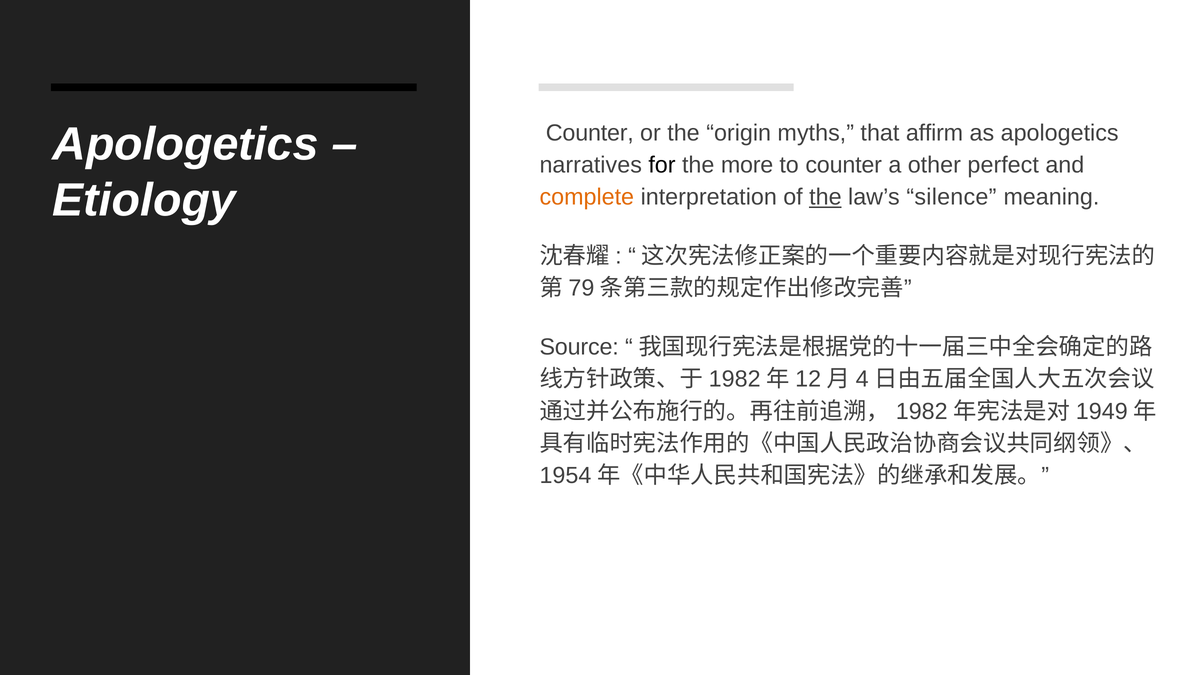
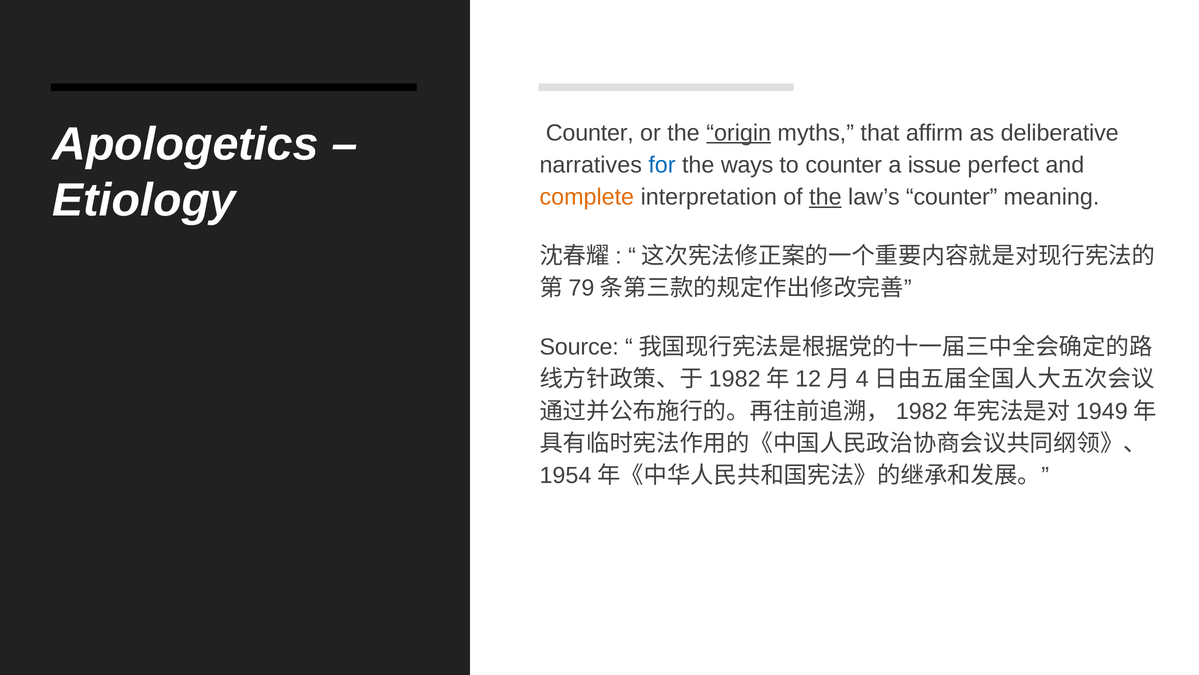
origin underline: none -> present (739, 133)
as apologetics: apologetics -> deliberative (1060, 133)
for colour: black -> blue (662, 165)
more: more -> ways (747, 165)
other: other -> issue (935, 165)
law’s silence: silence -> counter (952, 197)
